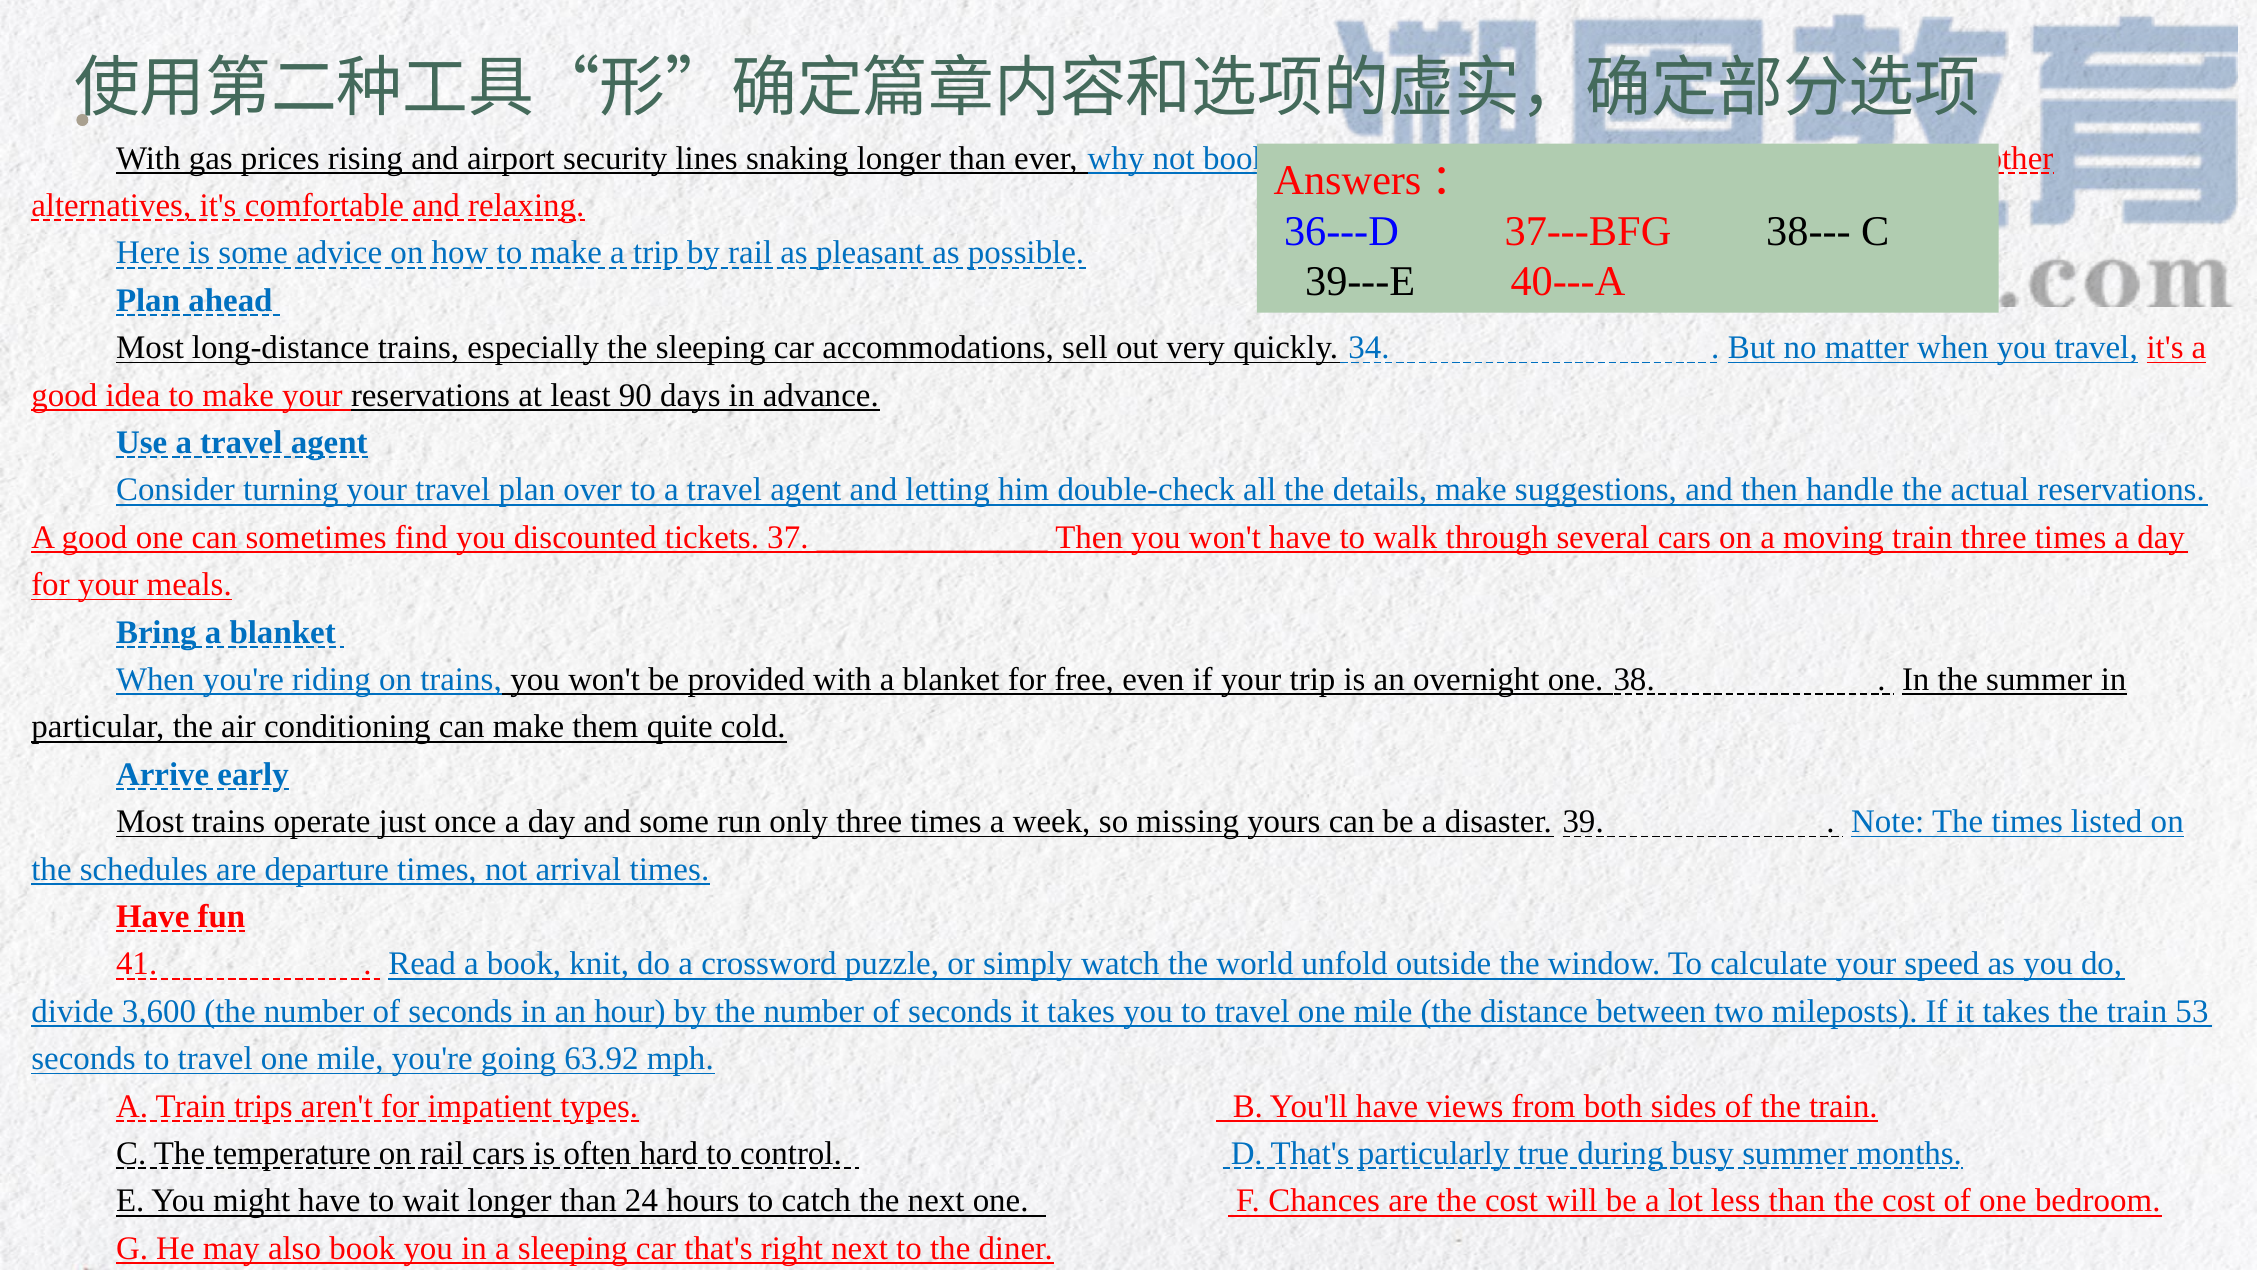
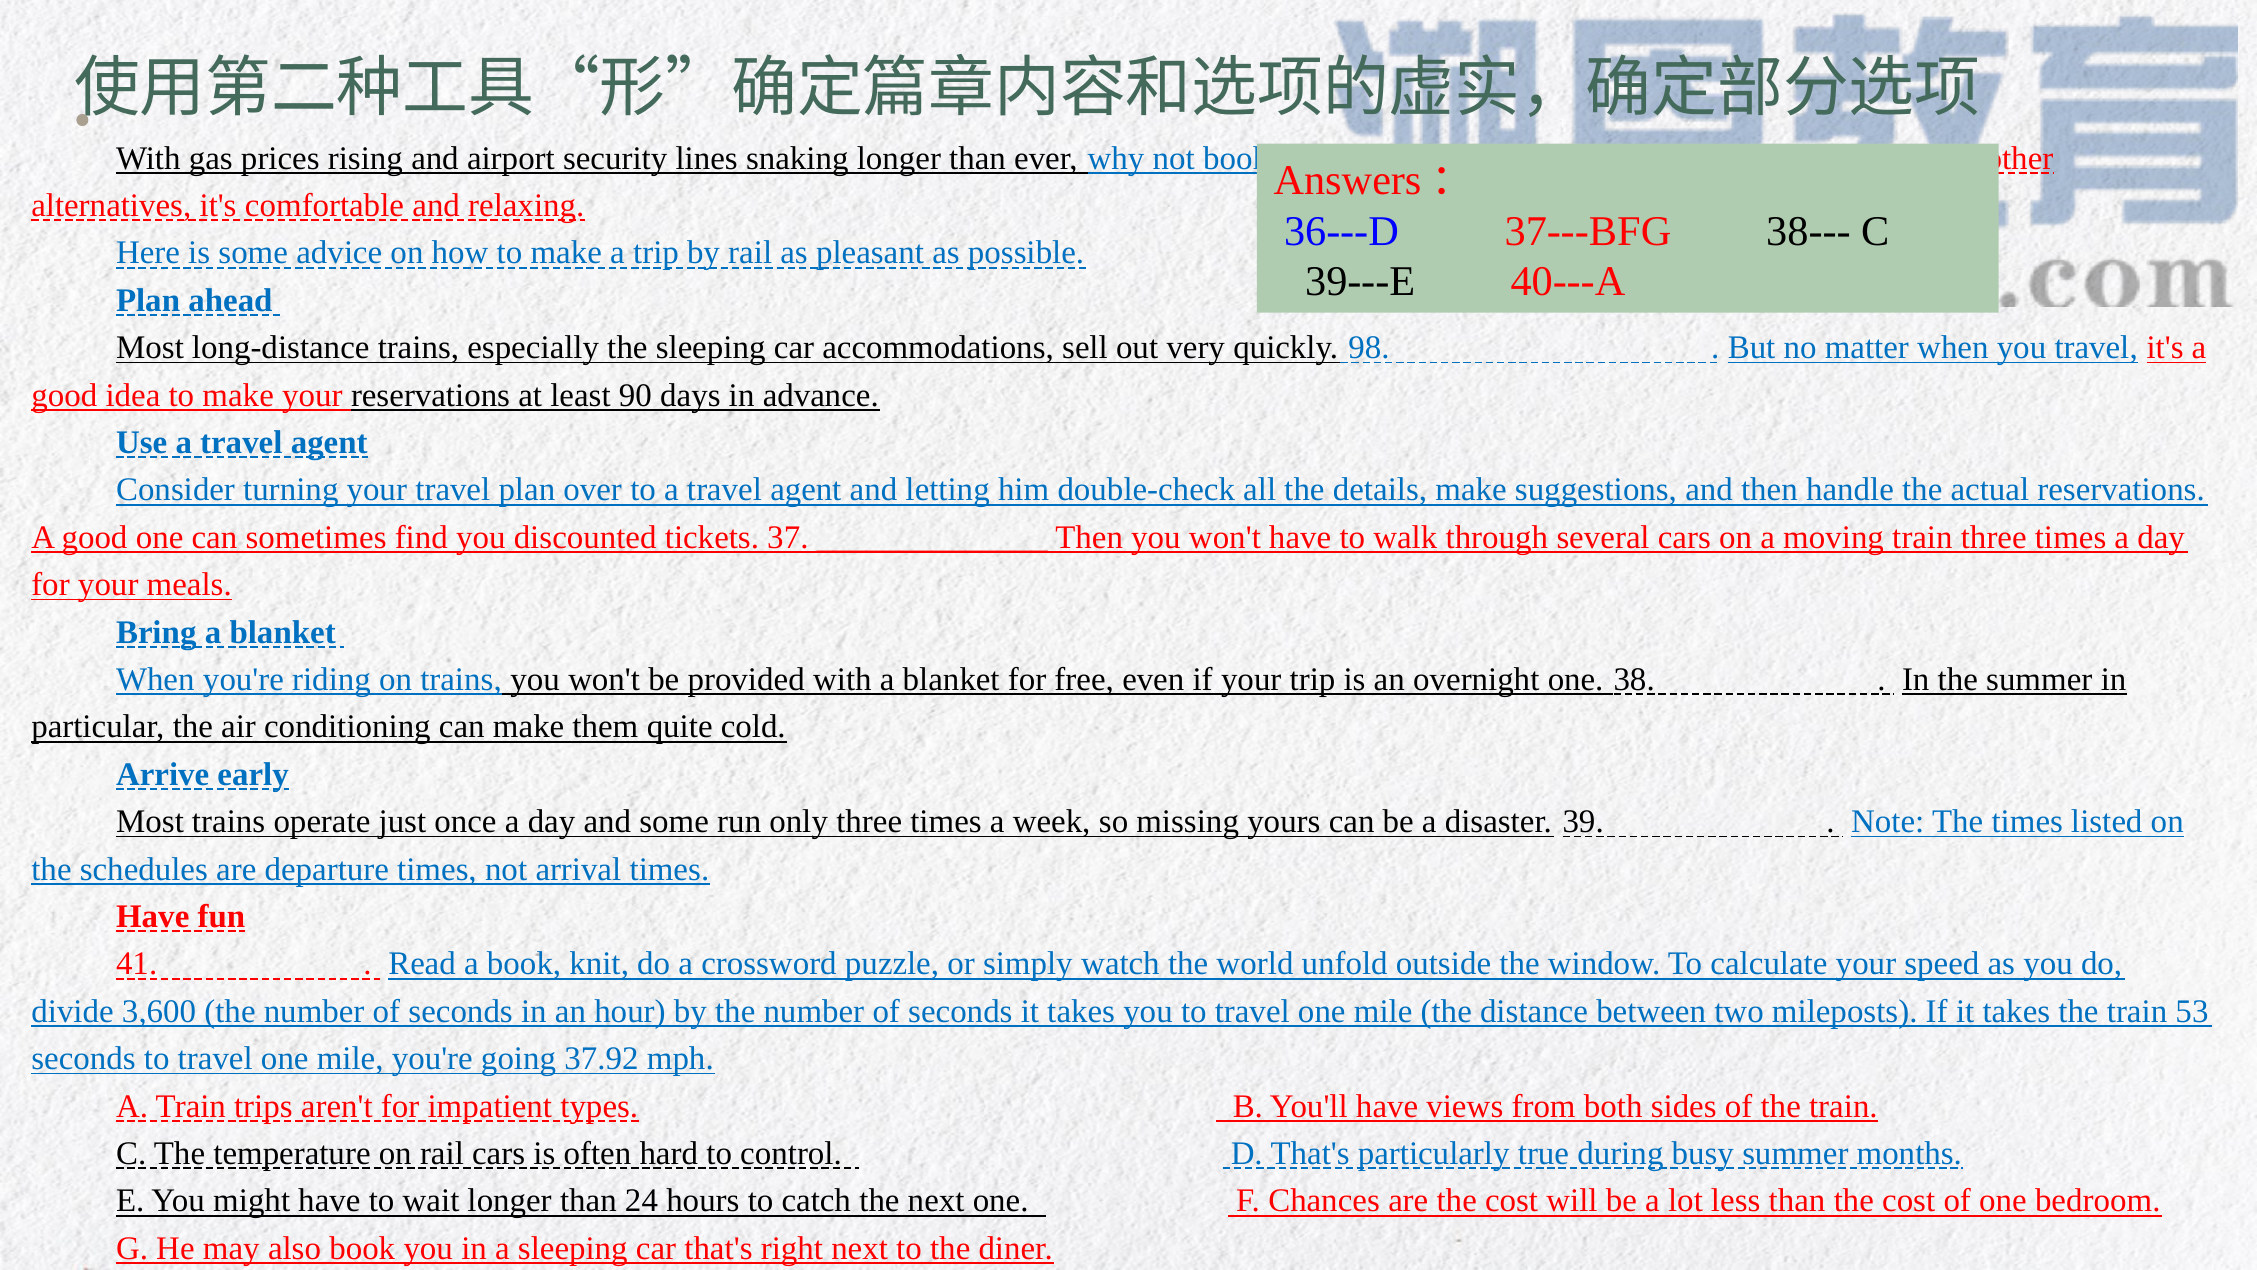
34: 34 -> 98 (1369, 348)
63.92: 63.92 -> 37.92 (601, 1058)
